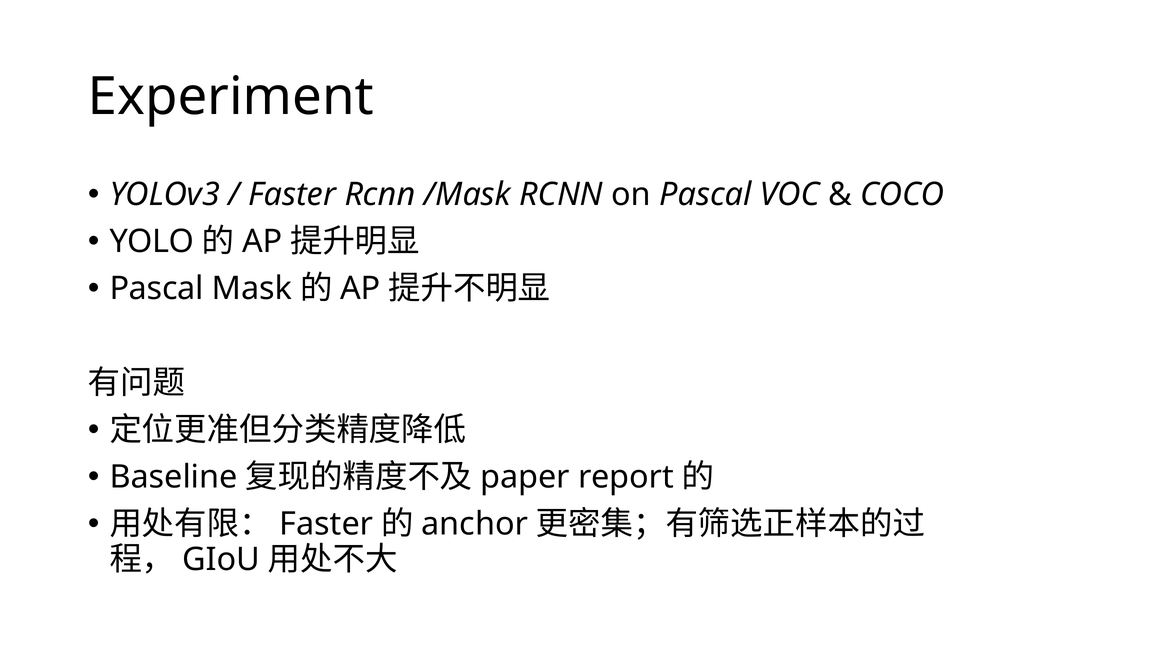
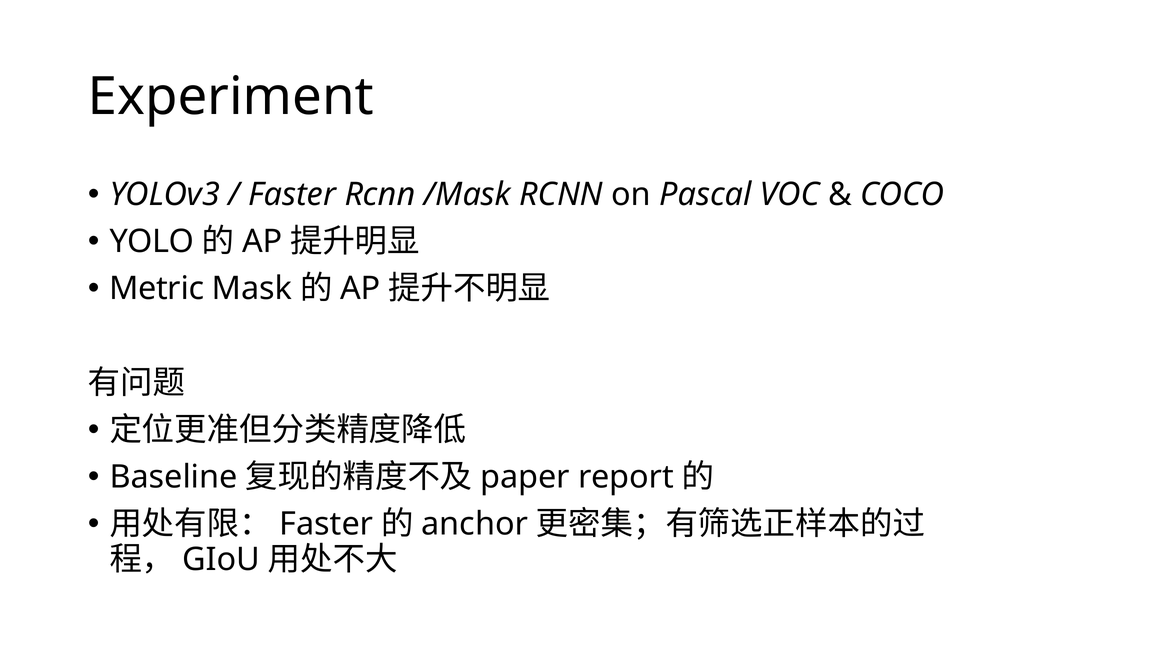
Pascal: Pascal -> Metric (157, 288)
